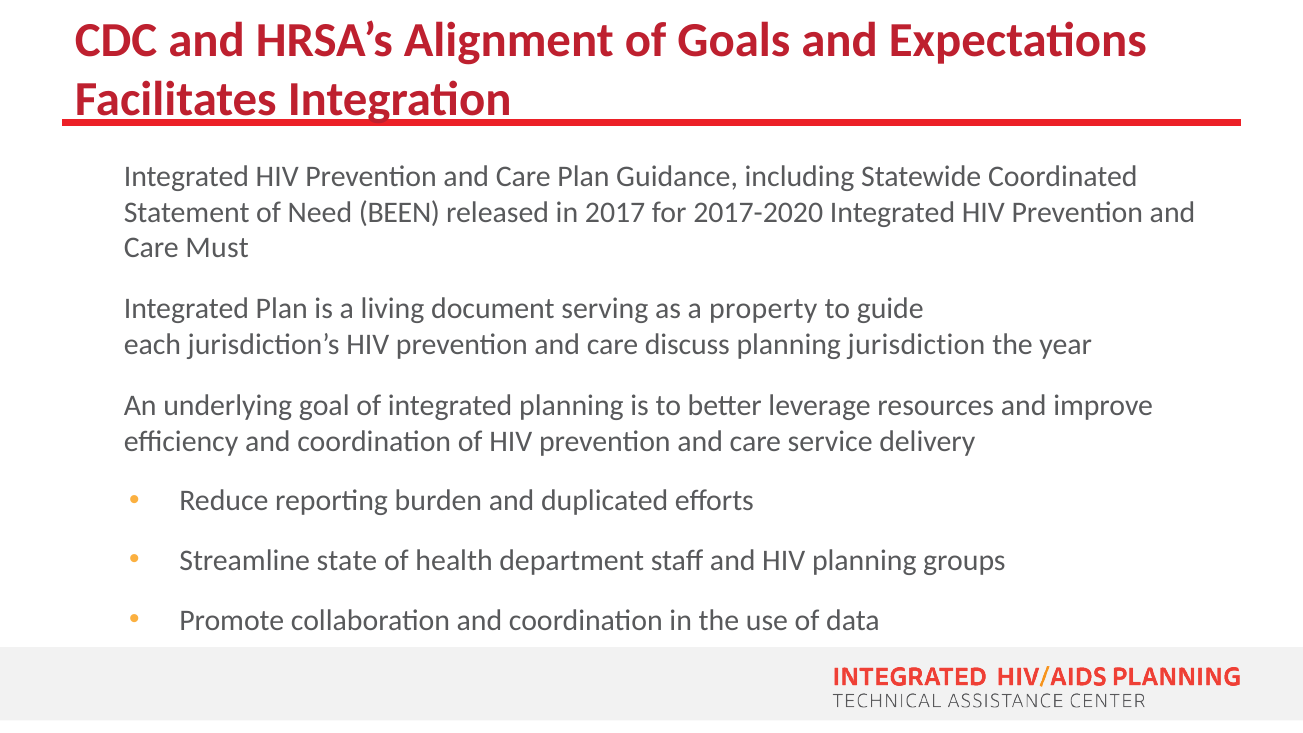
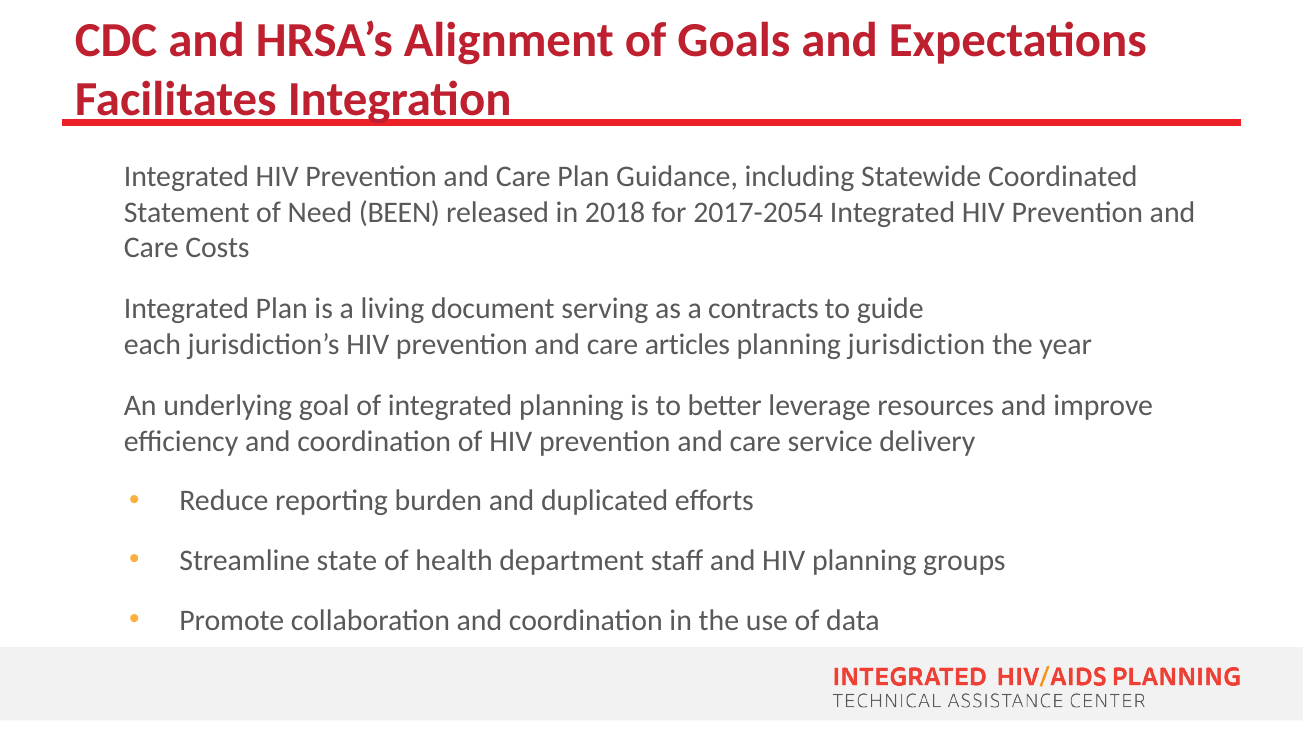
2017: 2017 -> 2018 (615, 212)
2017-2020: 2017-2020 -> 2017-2054 (758, 212)
Must: Must -> Costs (217, 248)
property: property -> contracts (763, 309)
discuss: discuss -> articles (687, 345)
